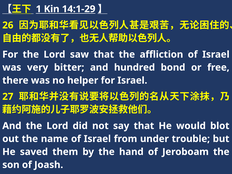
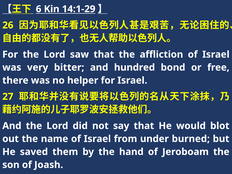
1: 1 -> 6 (39, 9)
trouble: trouble -> burned (191, 139)
